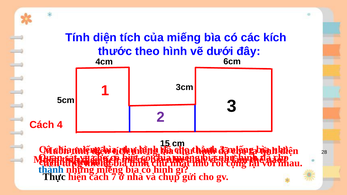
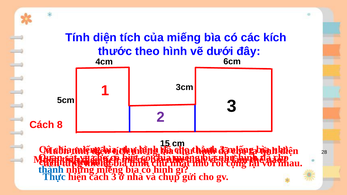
4: 4 -> 8 (60, 125)
Thực colour: black -> blue (54, 177)
cách 7: 7 -> 3 (114, 177)
